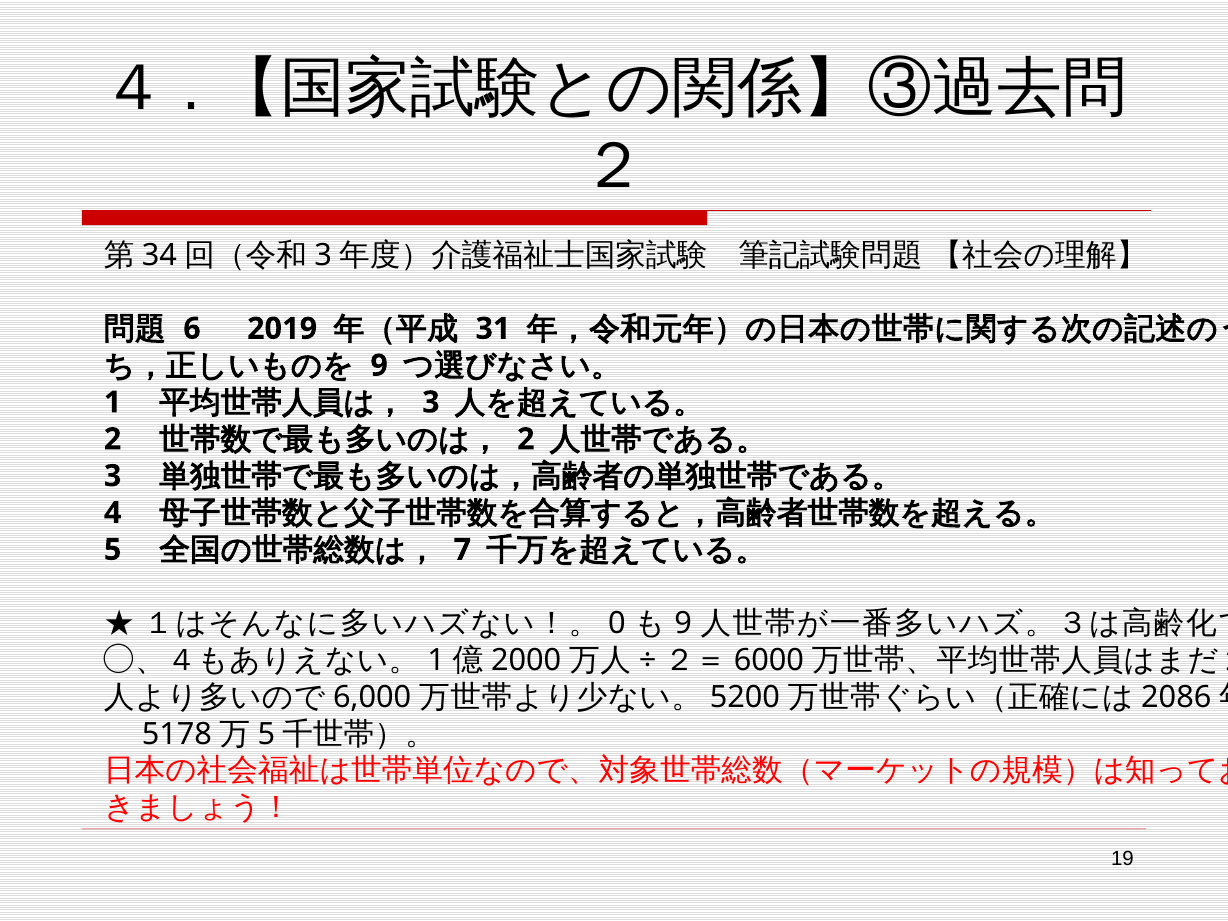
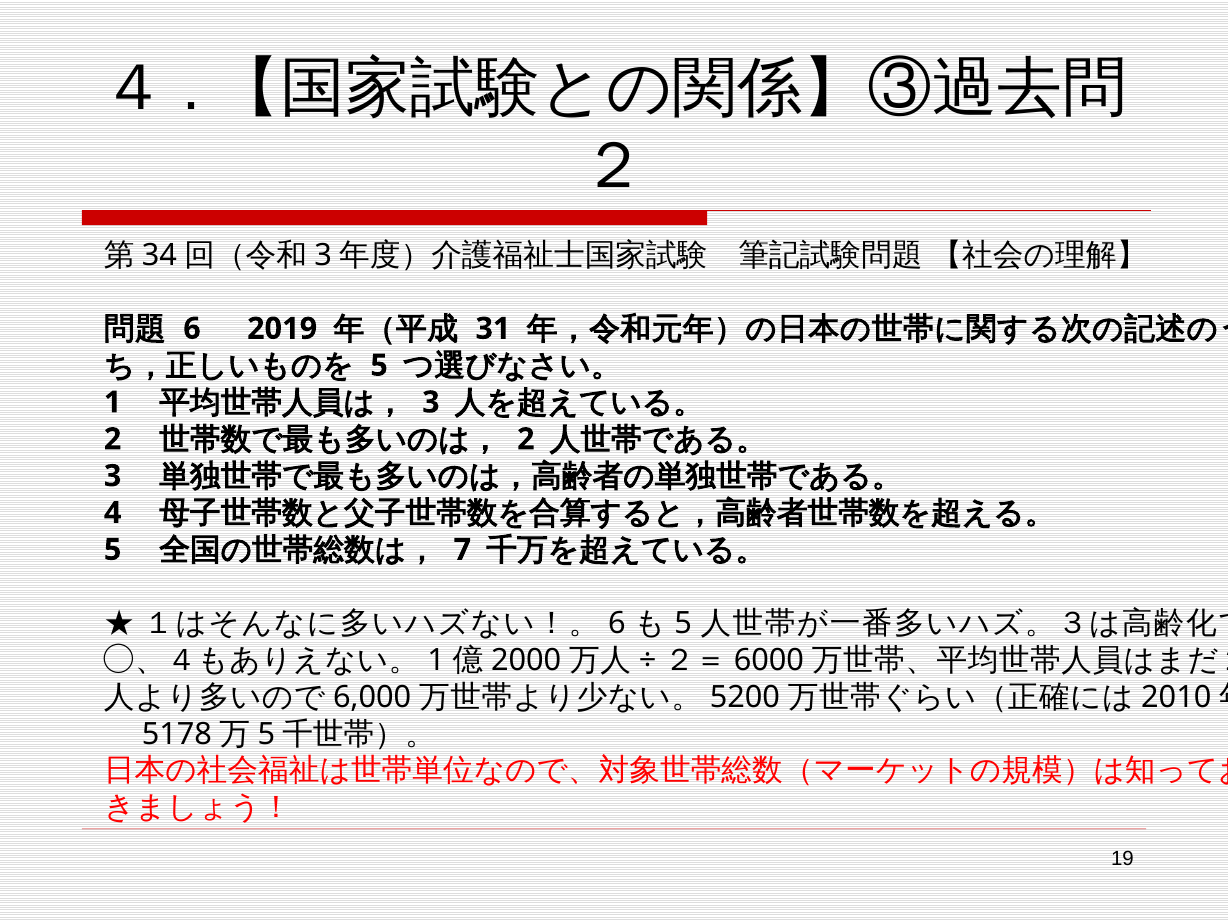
9: 9 -> 5 (379, 365)
0: 0 -> 6 (617, 623)
9: 9 -> 5 (683, 623)
2086: 2086 -> 2010 (1176, 697)
